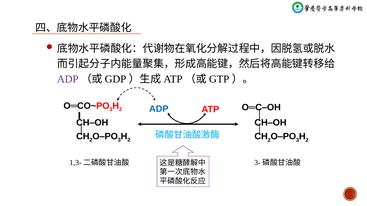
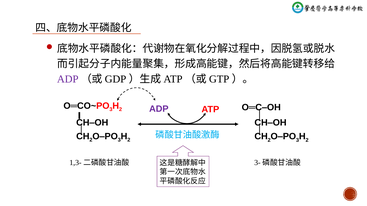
ADP colour: blue -> purple (159, 109)
